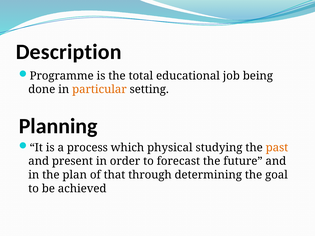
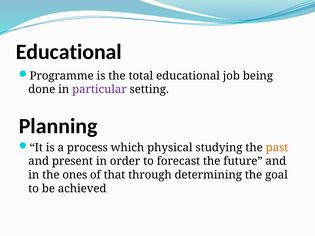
Description: Description -> Educational (69, 52)
particular colour: orange -> purple (99, 90)
plan: plan -> ones (75, 175)
